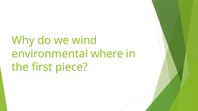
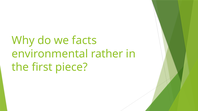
wind: wind -> facts (84, 41)
where: where -> rather (107, 54)
